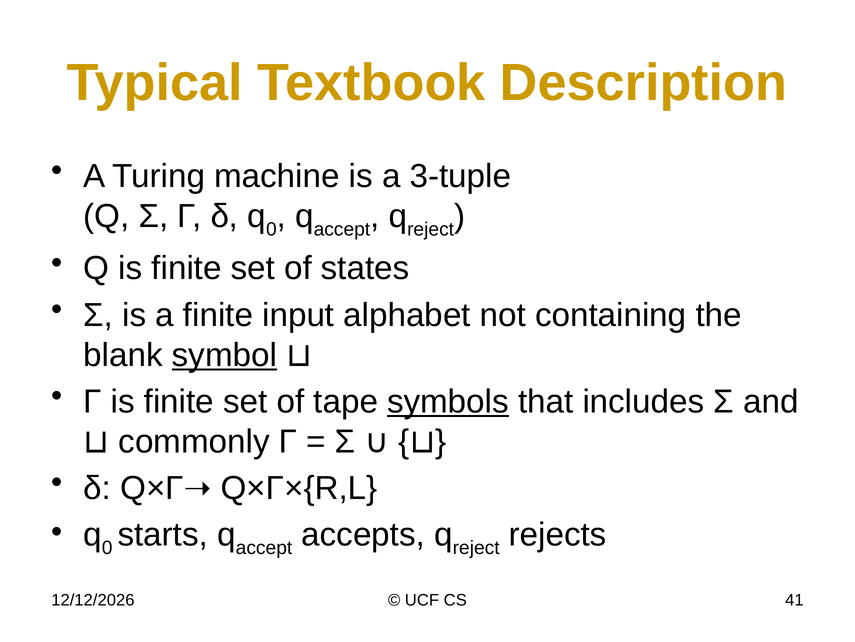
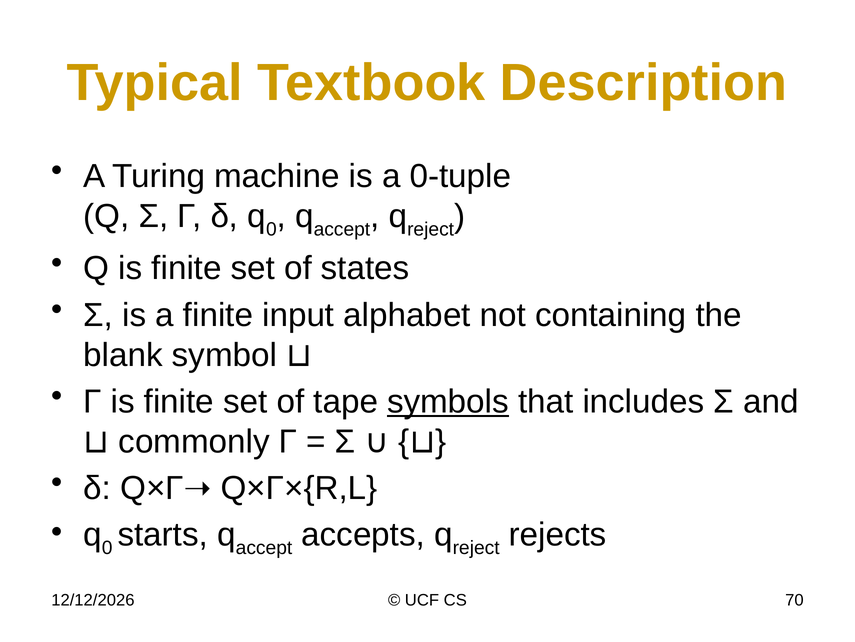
3-tuple: 3-tuple -> 0-tuple (460, 176)
symbol underline: present -> none (224, 355)
41: 41 -> 70 (794, 599)
